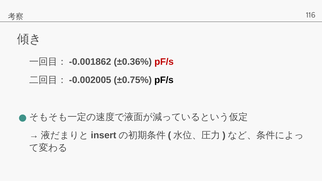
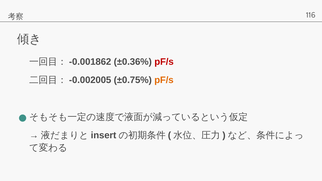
pF/s colour: black -> orange (164, 80)
